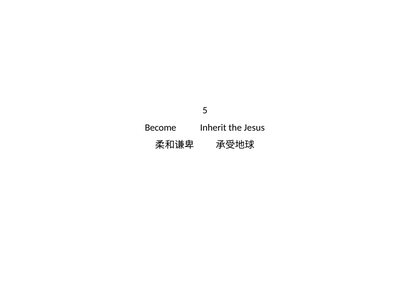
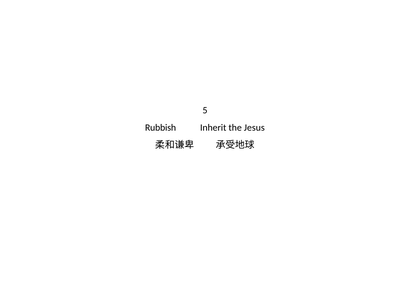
Become: Become -> Rubbish (161, 128)
